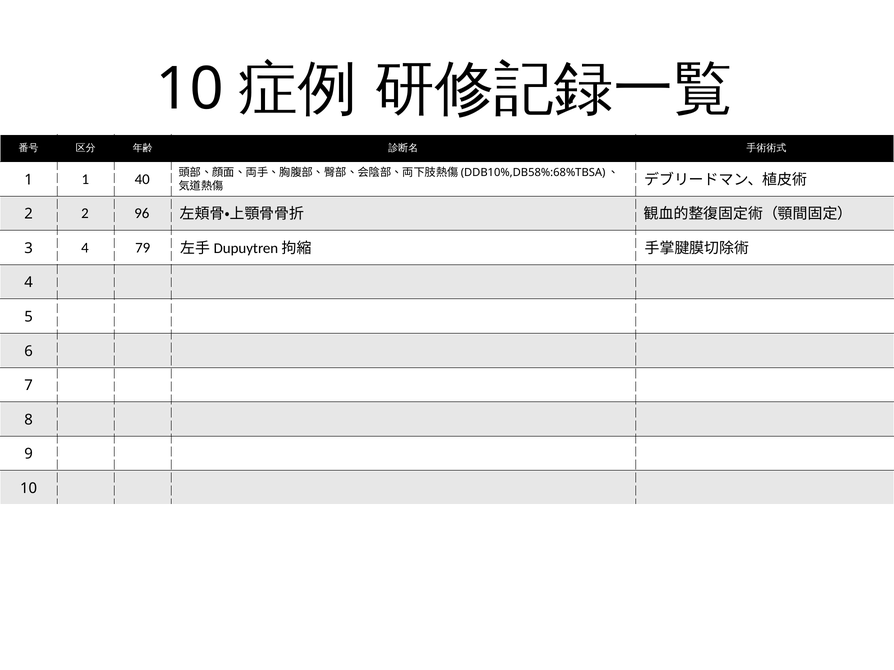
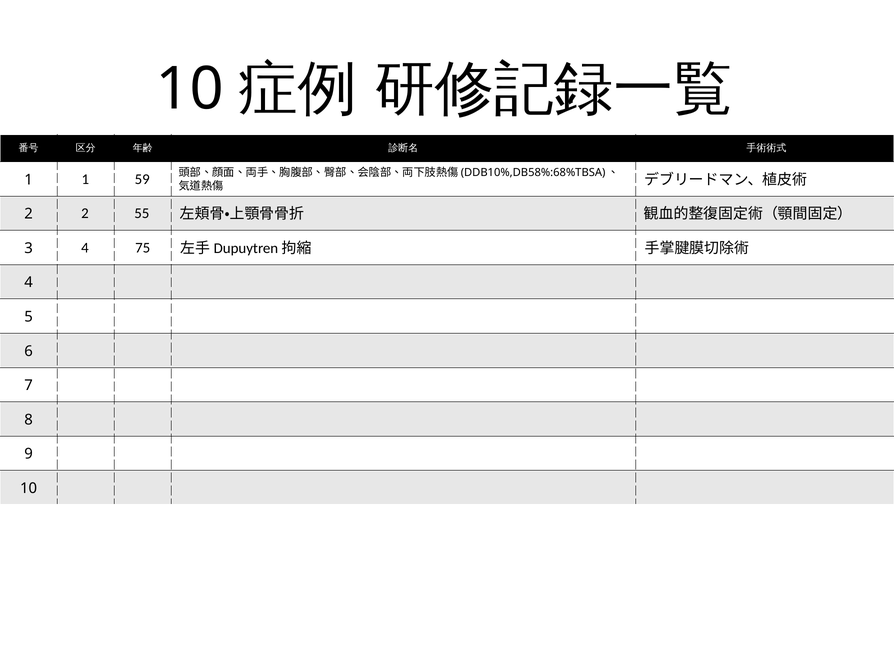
40: 40 -> 59 (142, 179)
96: 96 -> 55 (142, 214)
79: 79 -> 75 (143, 248)
